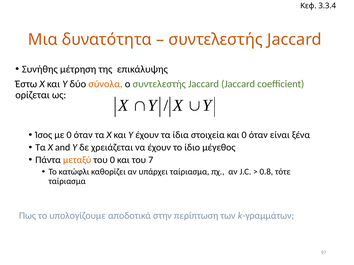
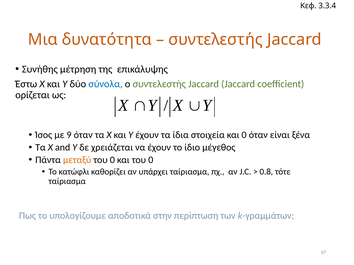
σύνολα colour: orange -> blue (106, 84)
με 0: 0 -> 9 (69, 135)
και του 7: 7 -> 0 (151, 160)
